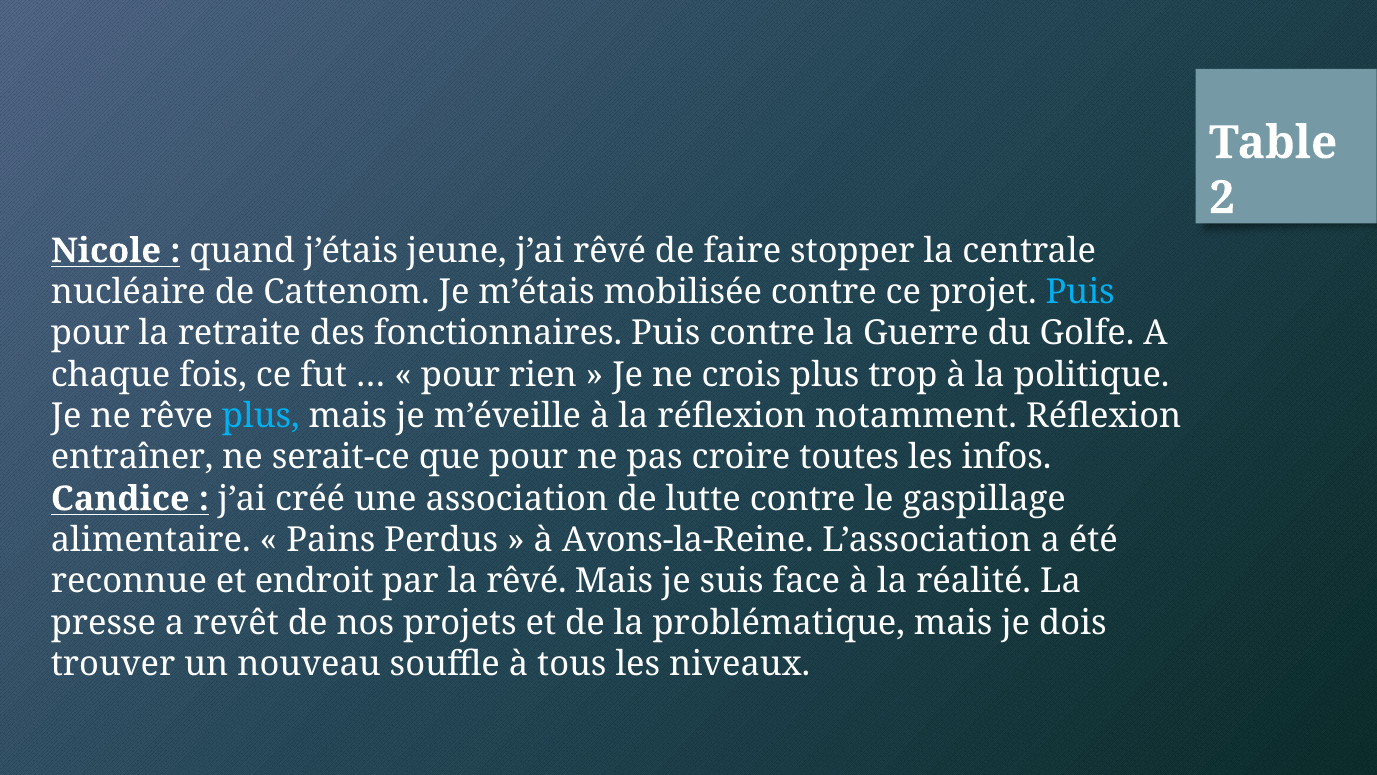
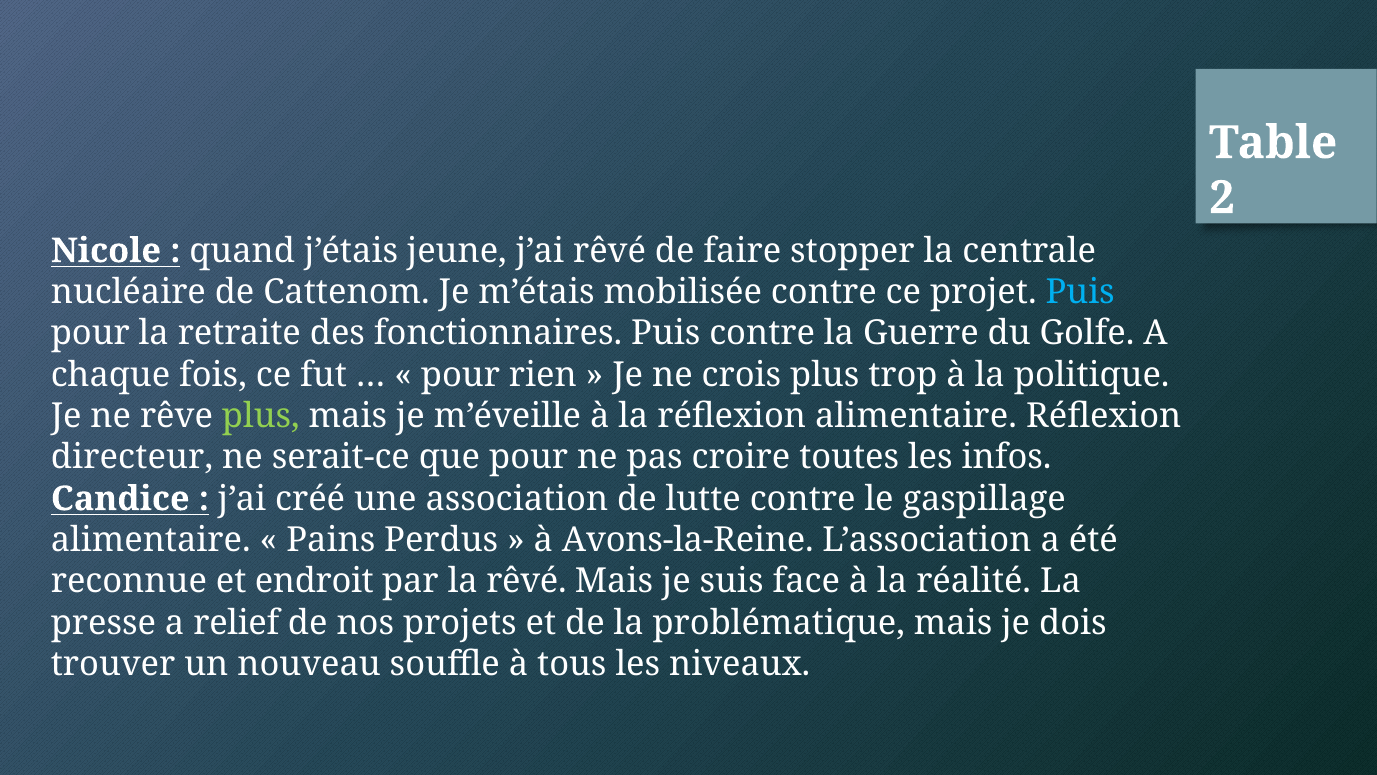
plus colour: light blue -> light green (261, 416)
réflexion notamment: notamment -> alimentaire (916, 416)
entraîner: entraîner -> directeur (132, 457)
revêt: revêt -> relief (236, 623)
